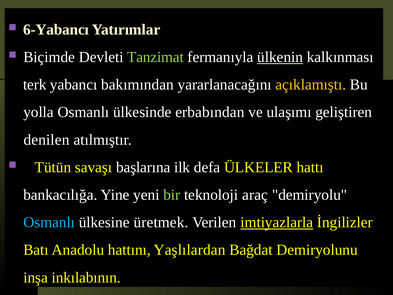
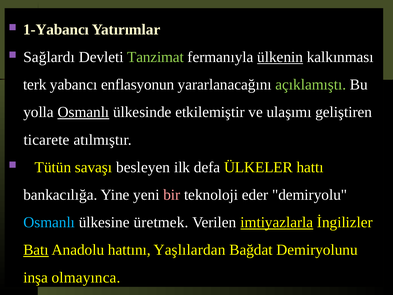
6-Yabancı: 6-Yabancı -> 1-Yabancı (56, 30)
Biçimde: Biçimde -> Sağlardı (49, 57)
bakımından: bakımından -> enflasyonun (138, 85)
açıklamıştı colour: yellow -> light green (311, 85)
Osmanlı underline: none -> present (83, 112)
erbabından: erbabından -> etkilemiştir (210, 112)
denilen: denilen -> ticarete (47, 140)
başlarına: başlarına -> besleyen (143, 167)
bir colour: light green -> pink (172, 195)
araç: araç -> eder (255, 195)
Batı underline: none -> present (36, 250)
inkılabının: inkılabının -> olmayınca (86, 277)
